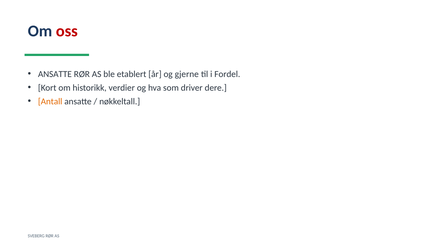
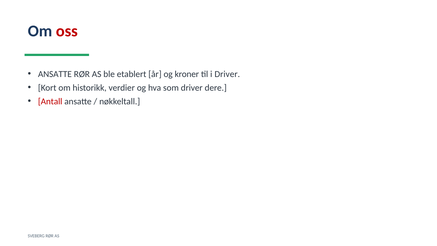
gjerne: gjerne -> kroner (187, 74)
i Fordel: Fordel -> Driver (227, 74)
Antall colour: orange -> red (50, 101)
